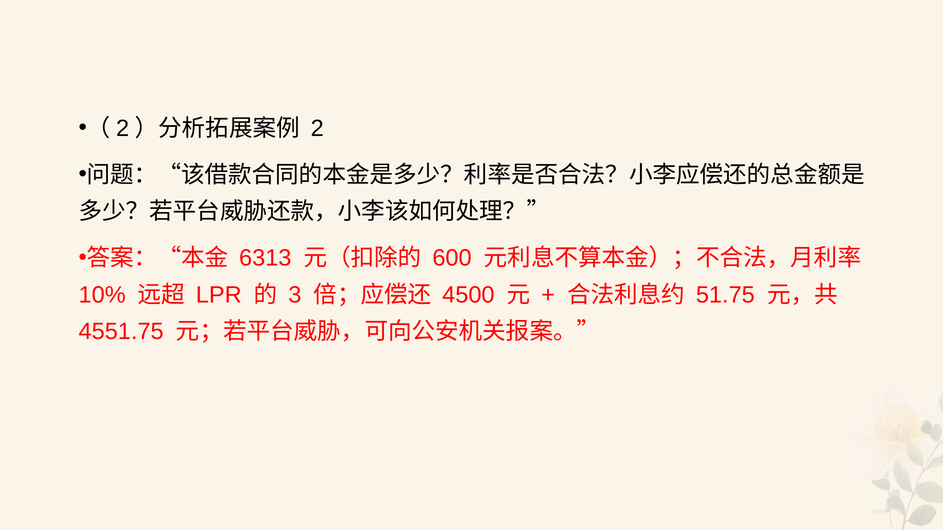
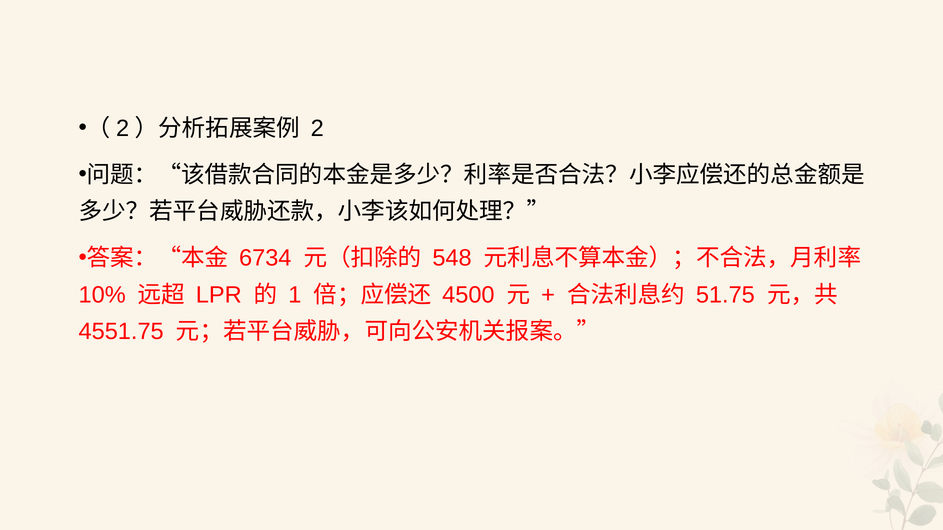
6313: 6313 -> 6734 (265, 258)
600: 600 -> 548 (452, 258)
3: 3 -> 1 (295, 295)
